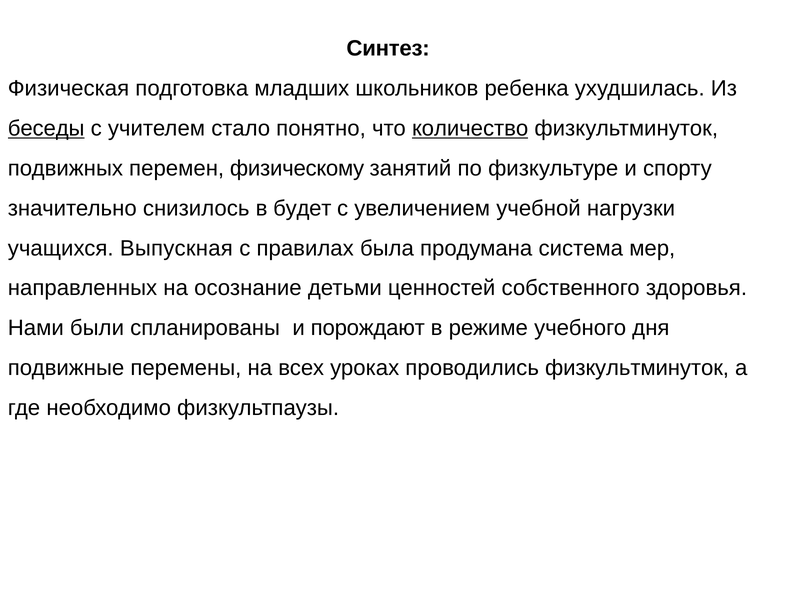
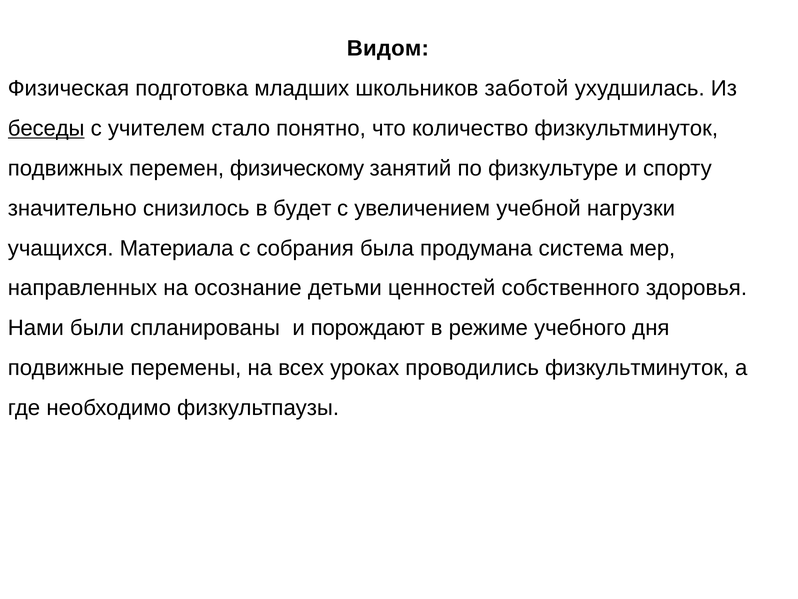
Синтез: Синтез -> Видом (388, 49)
ребенка: ребенка -> заботой (526, 88)
количество underline: present -> none (470, 128)
Выпускная: Выпускная -> Материала (177, 248)
правилах: правилах -> собрания (305, 248)
